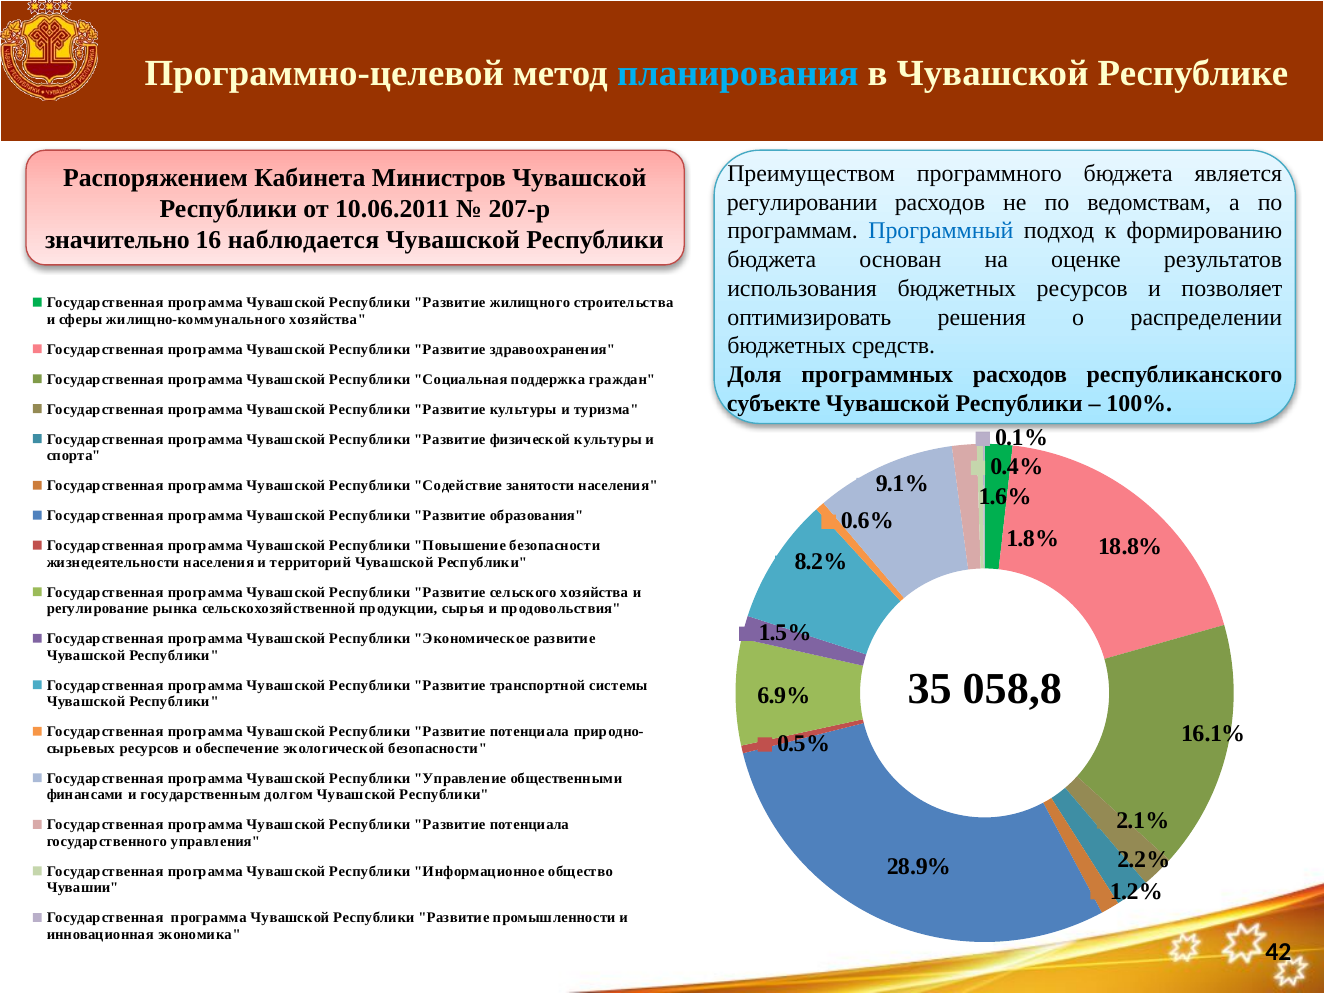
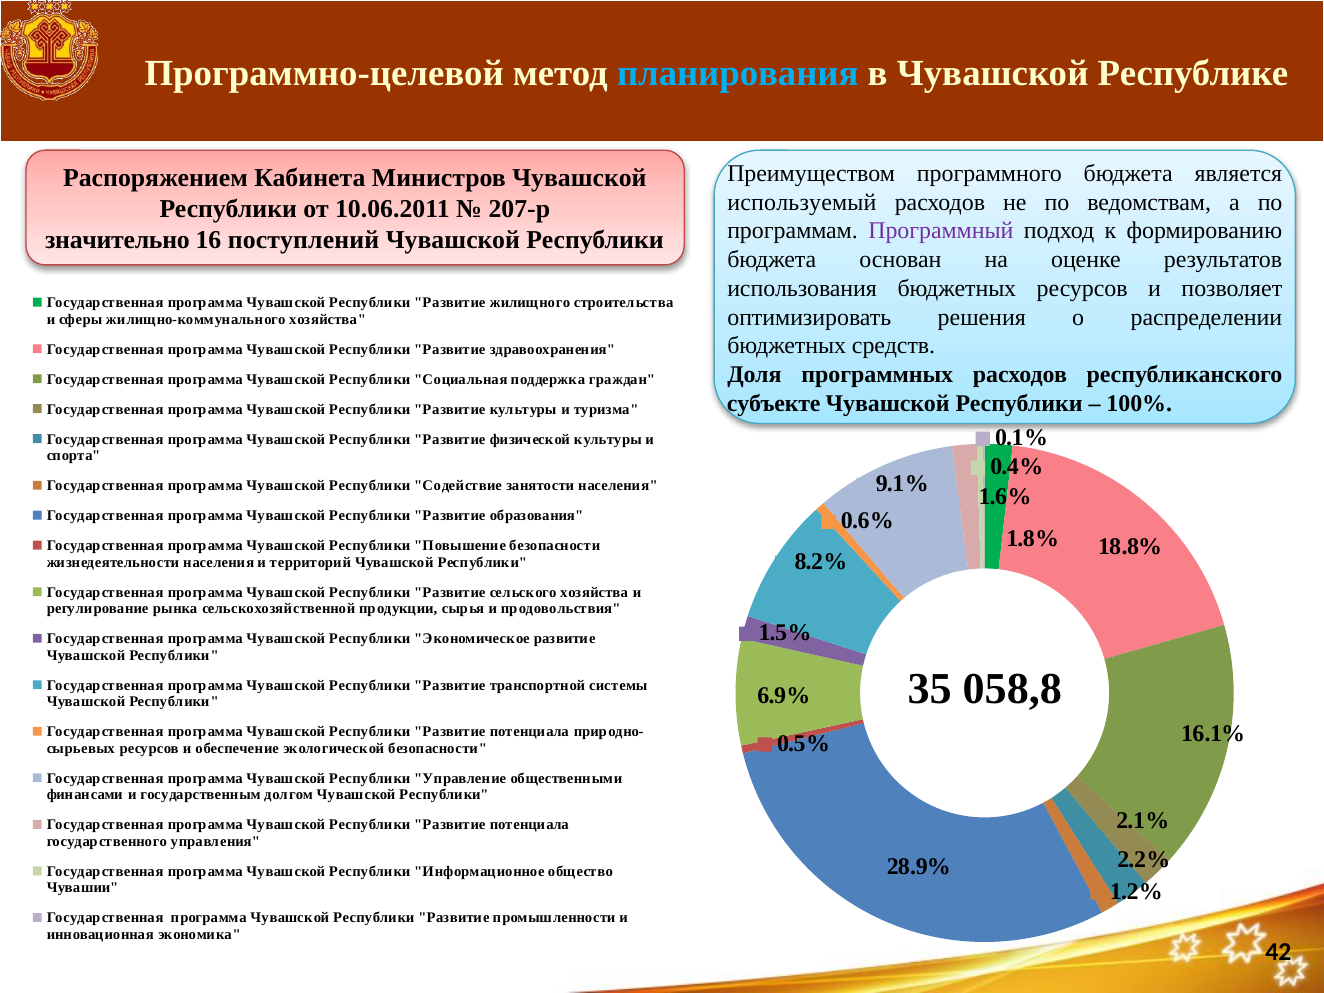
регулировании: регулировании -> используемый (802, 202)
Программный colour: blue -> purple (941, 231)
наблюдается: наблюдается -> поступлений (303, 240)
